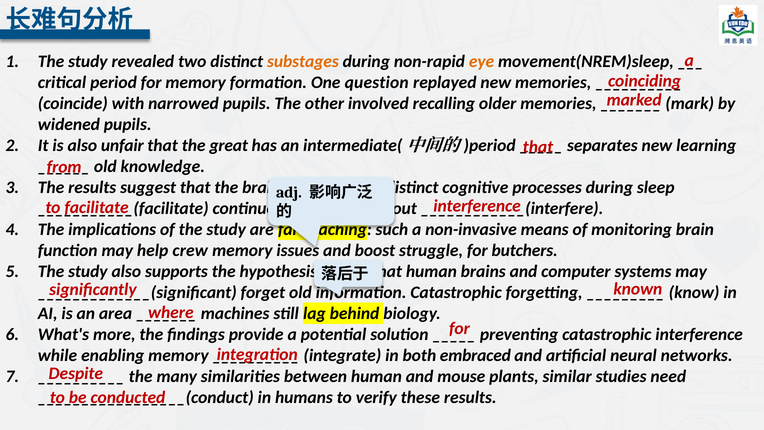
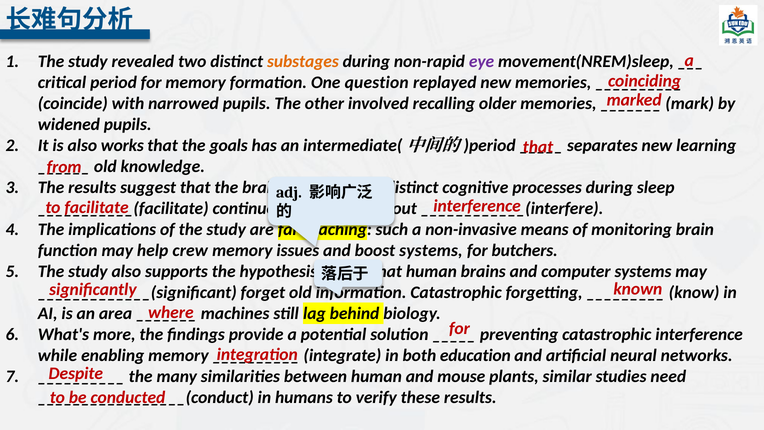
eye colour: orange -> purple (482, 61)
unfair: unfair -> works (122, 145)
great: great -> goals (229, 145)
struggle: struggle -> systems (431, 250)
embraced: embraced -> education (475, 355)
